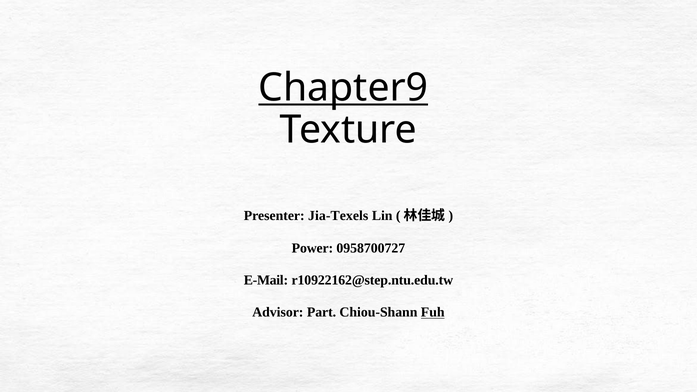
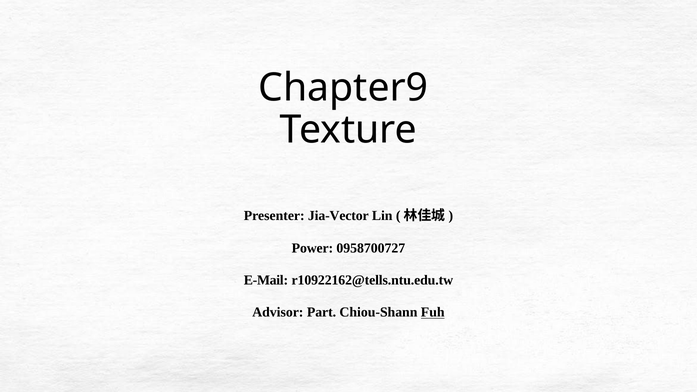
Chapter9 underline: present -> none (343, 88)
Jia-Texels: Jia-Texels -> Jia-Vector (338, 216)
r10922162@step.ntu.edu.tw: r10922162@step.ntu.edu.tw -> r10922162@tells.ntu.edu.tw (372, 280)
